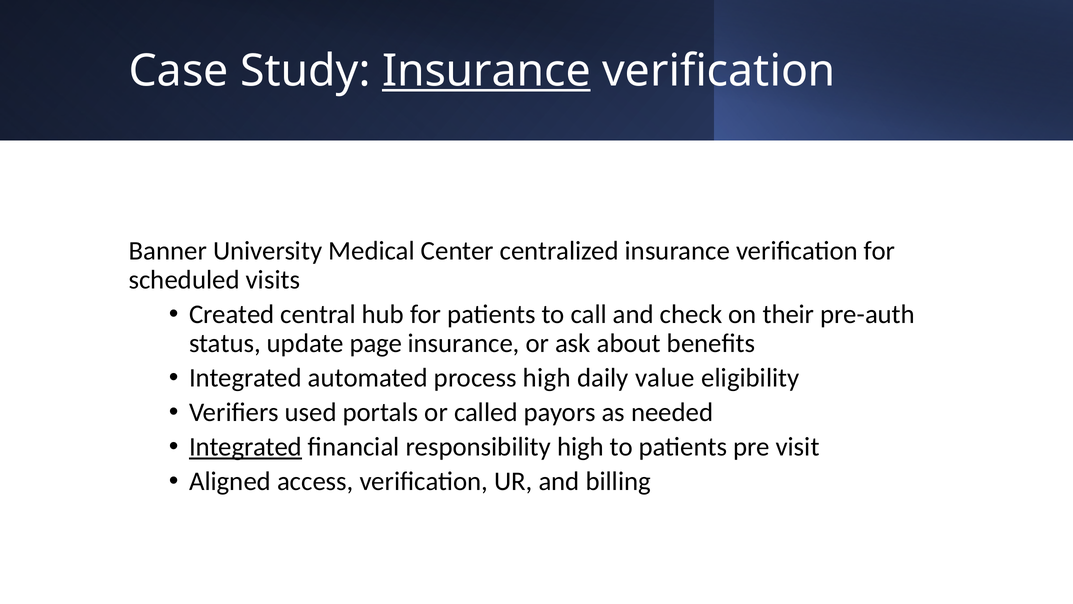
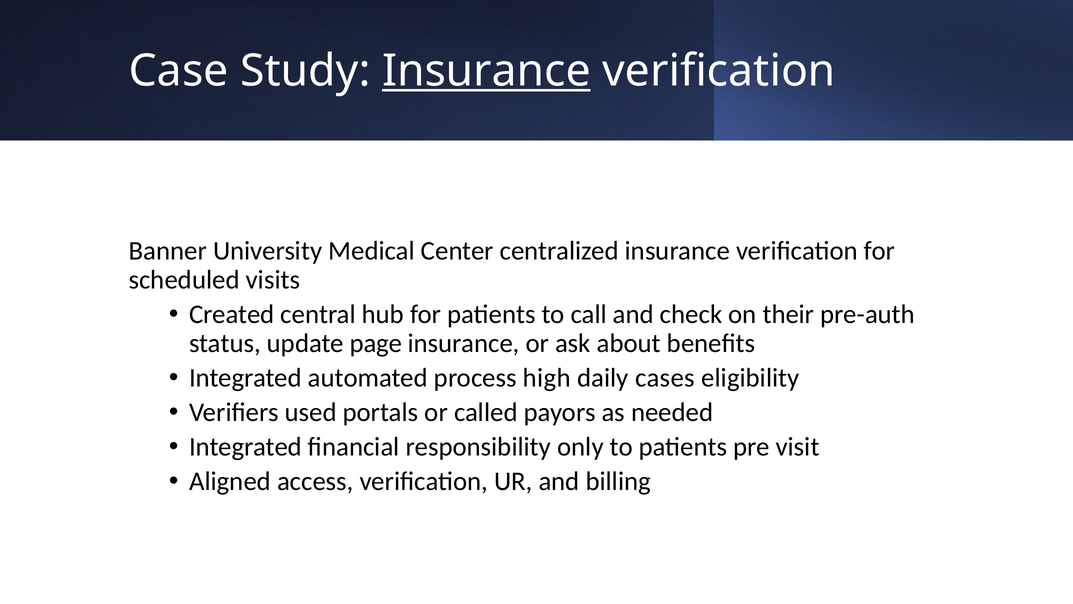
value: value -> cases (665, 378)
Integrated underline: present -> none (246, 447)
responsibility high: high -> only (580, 447)
